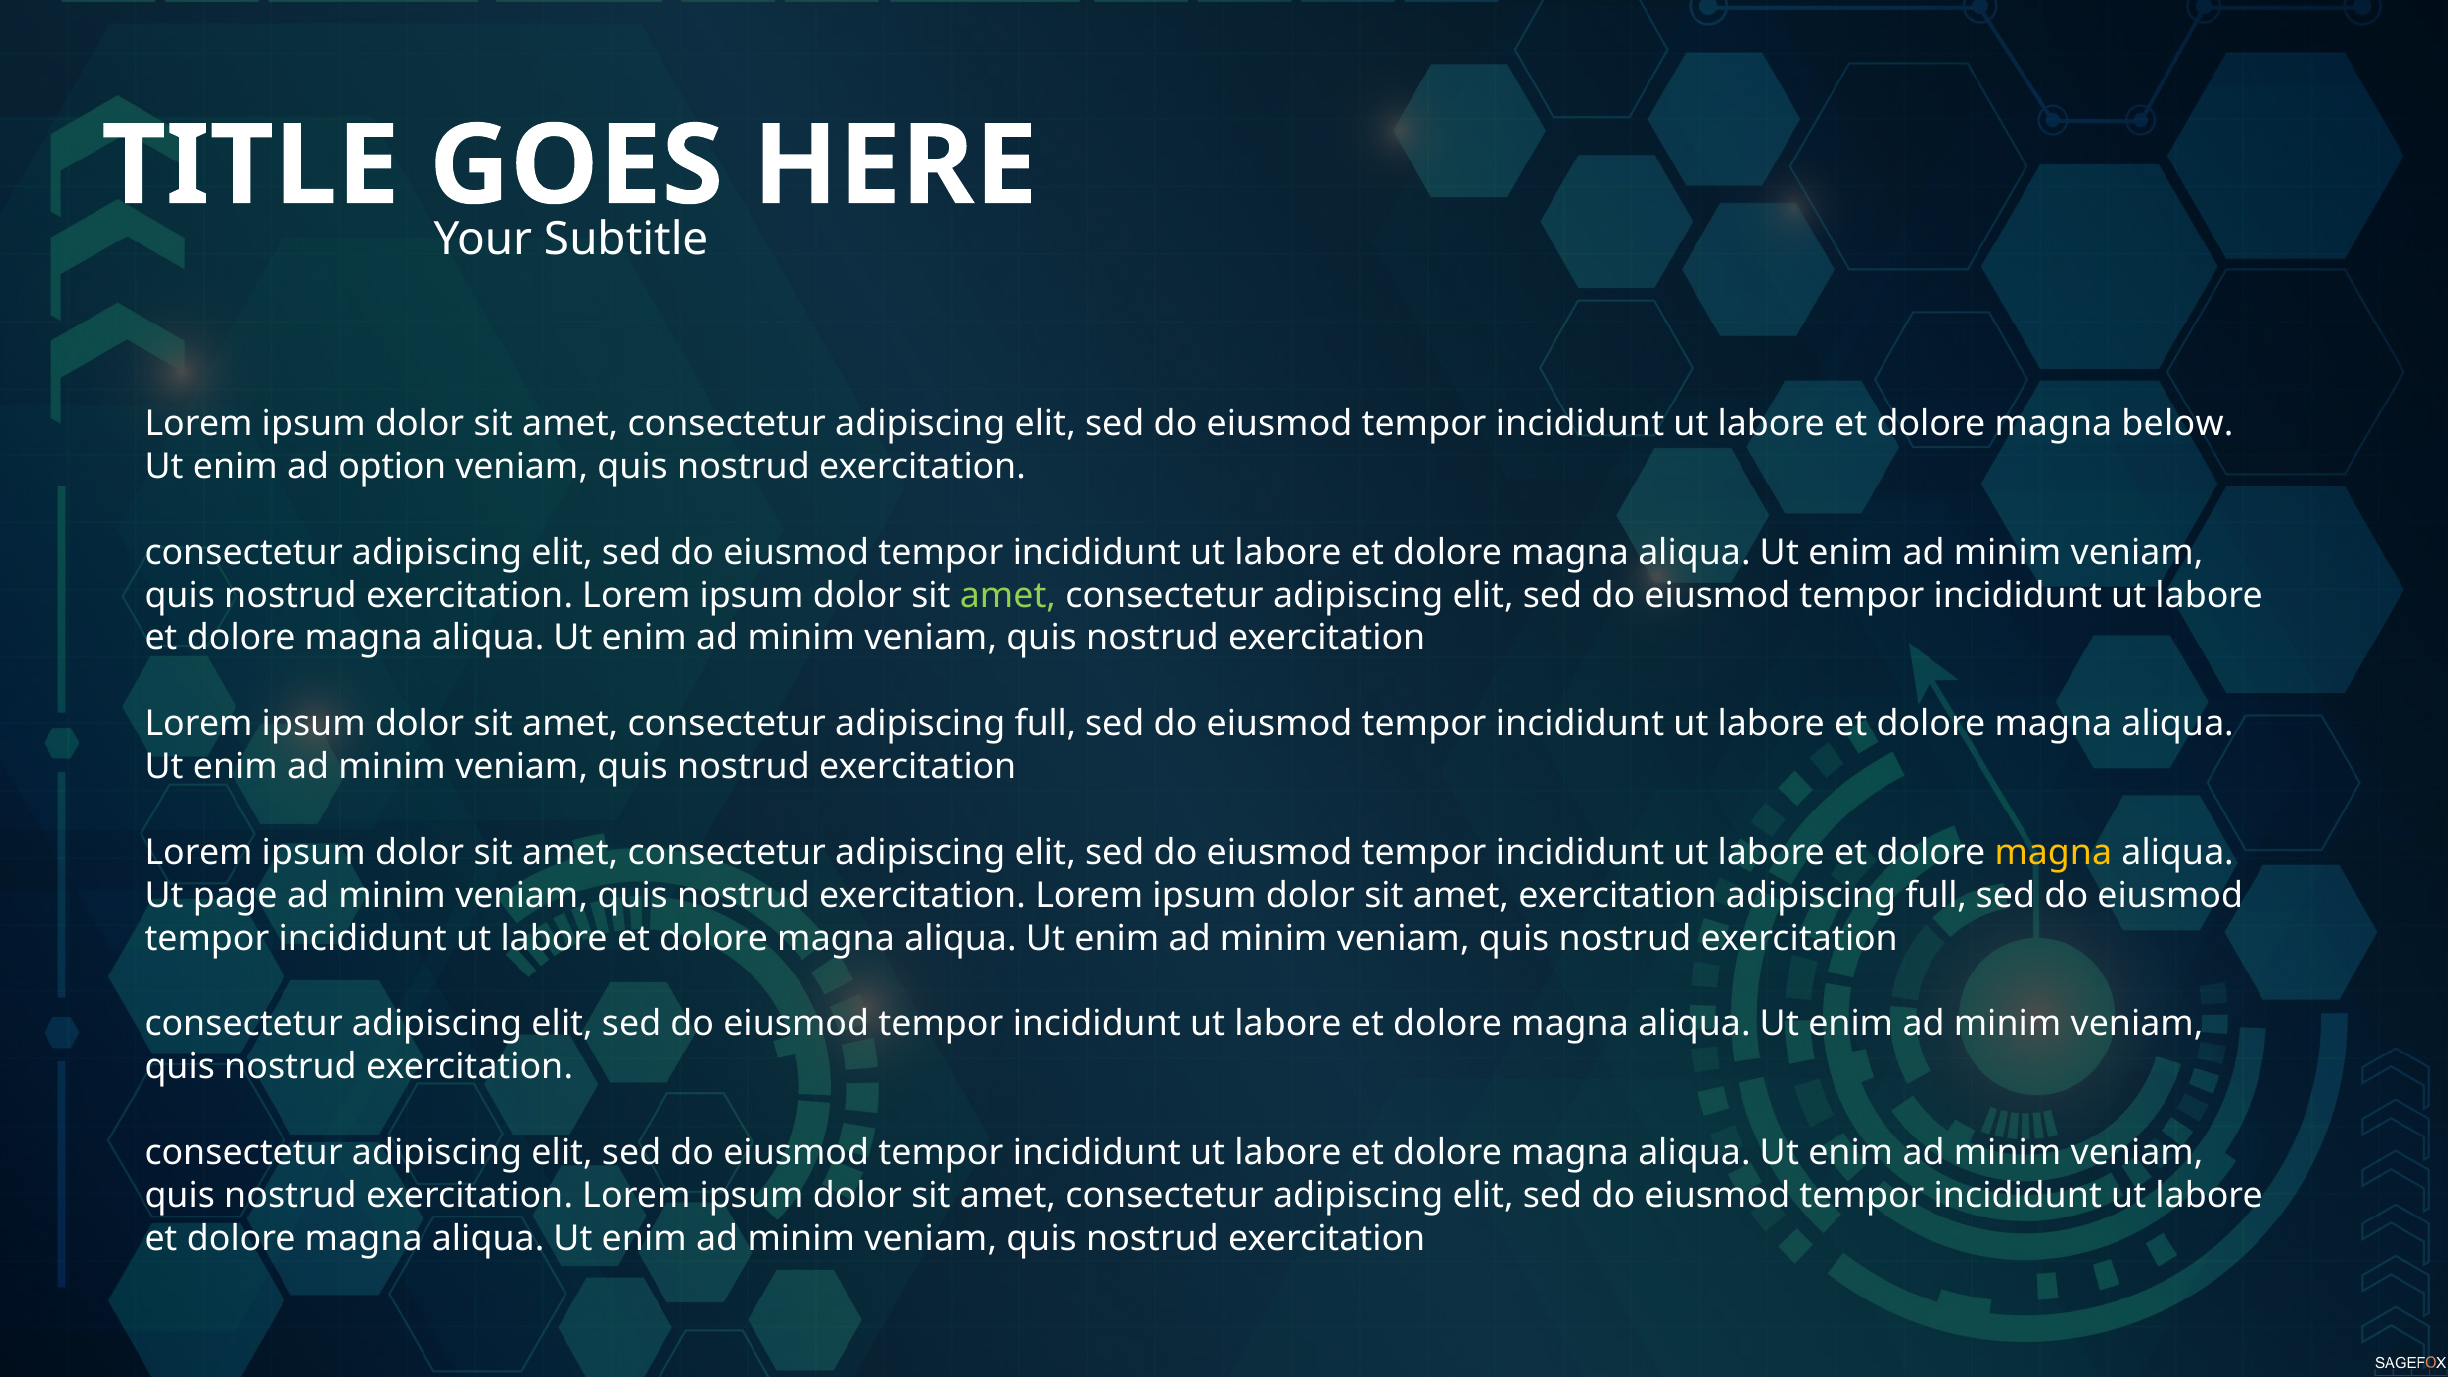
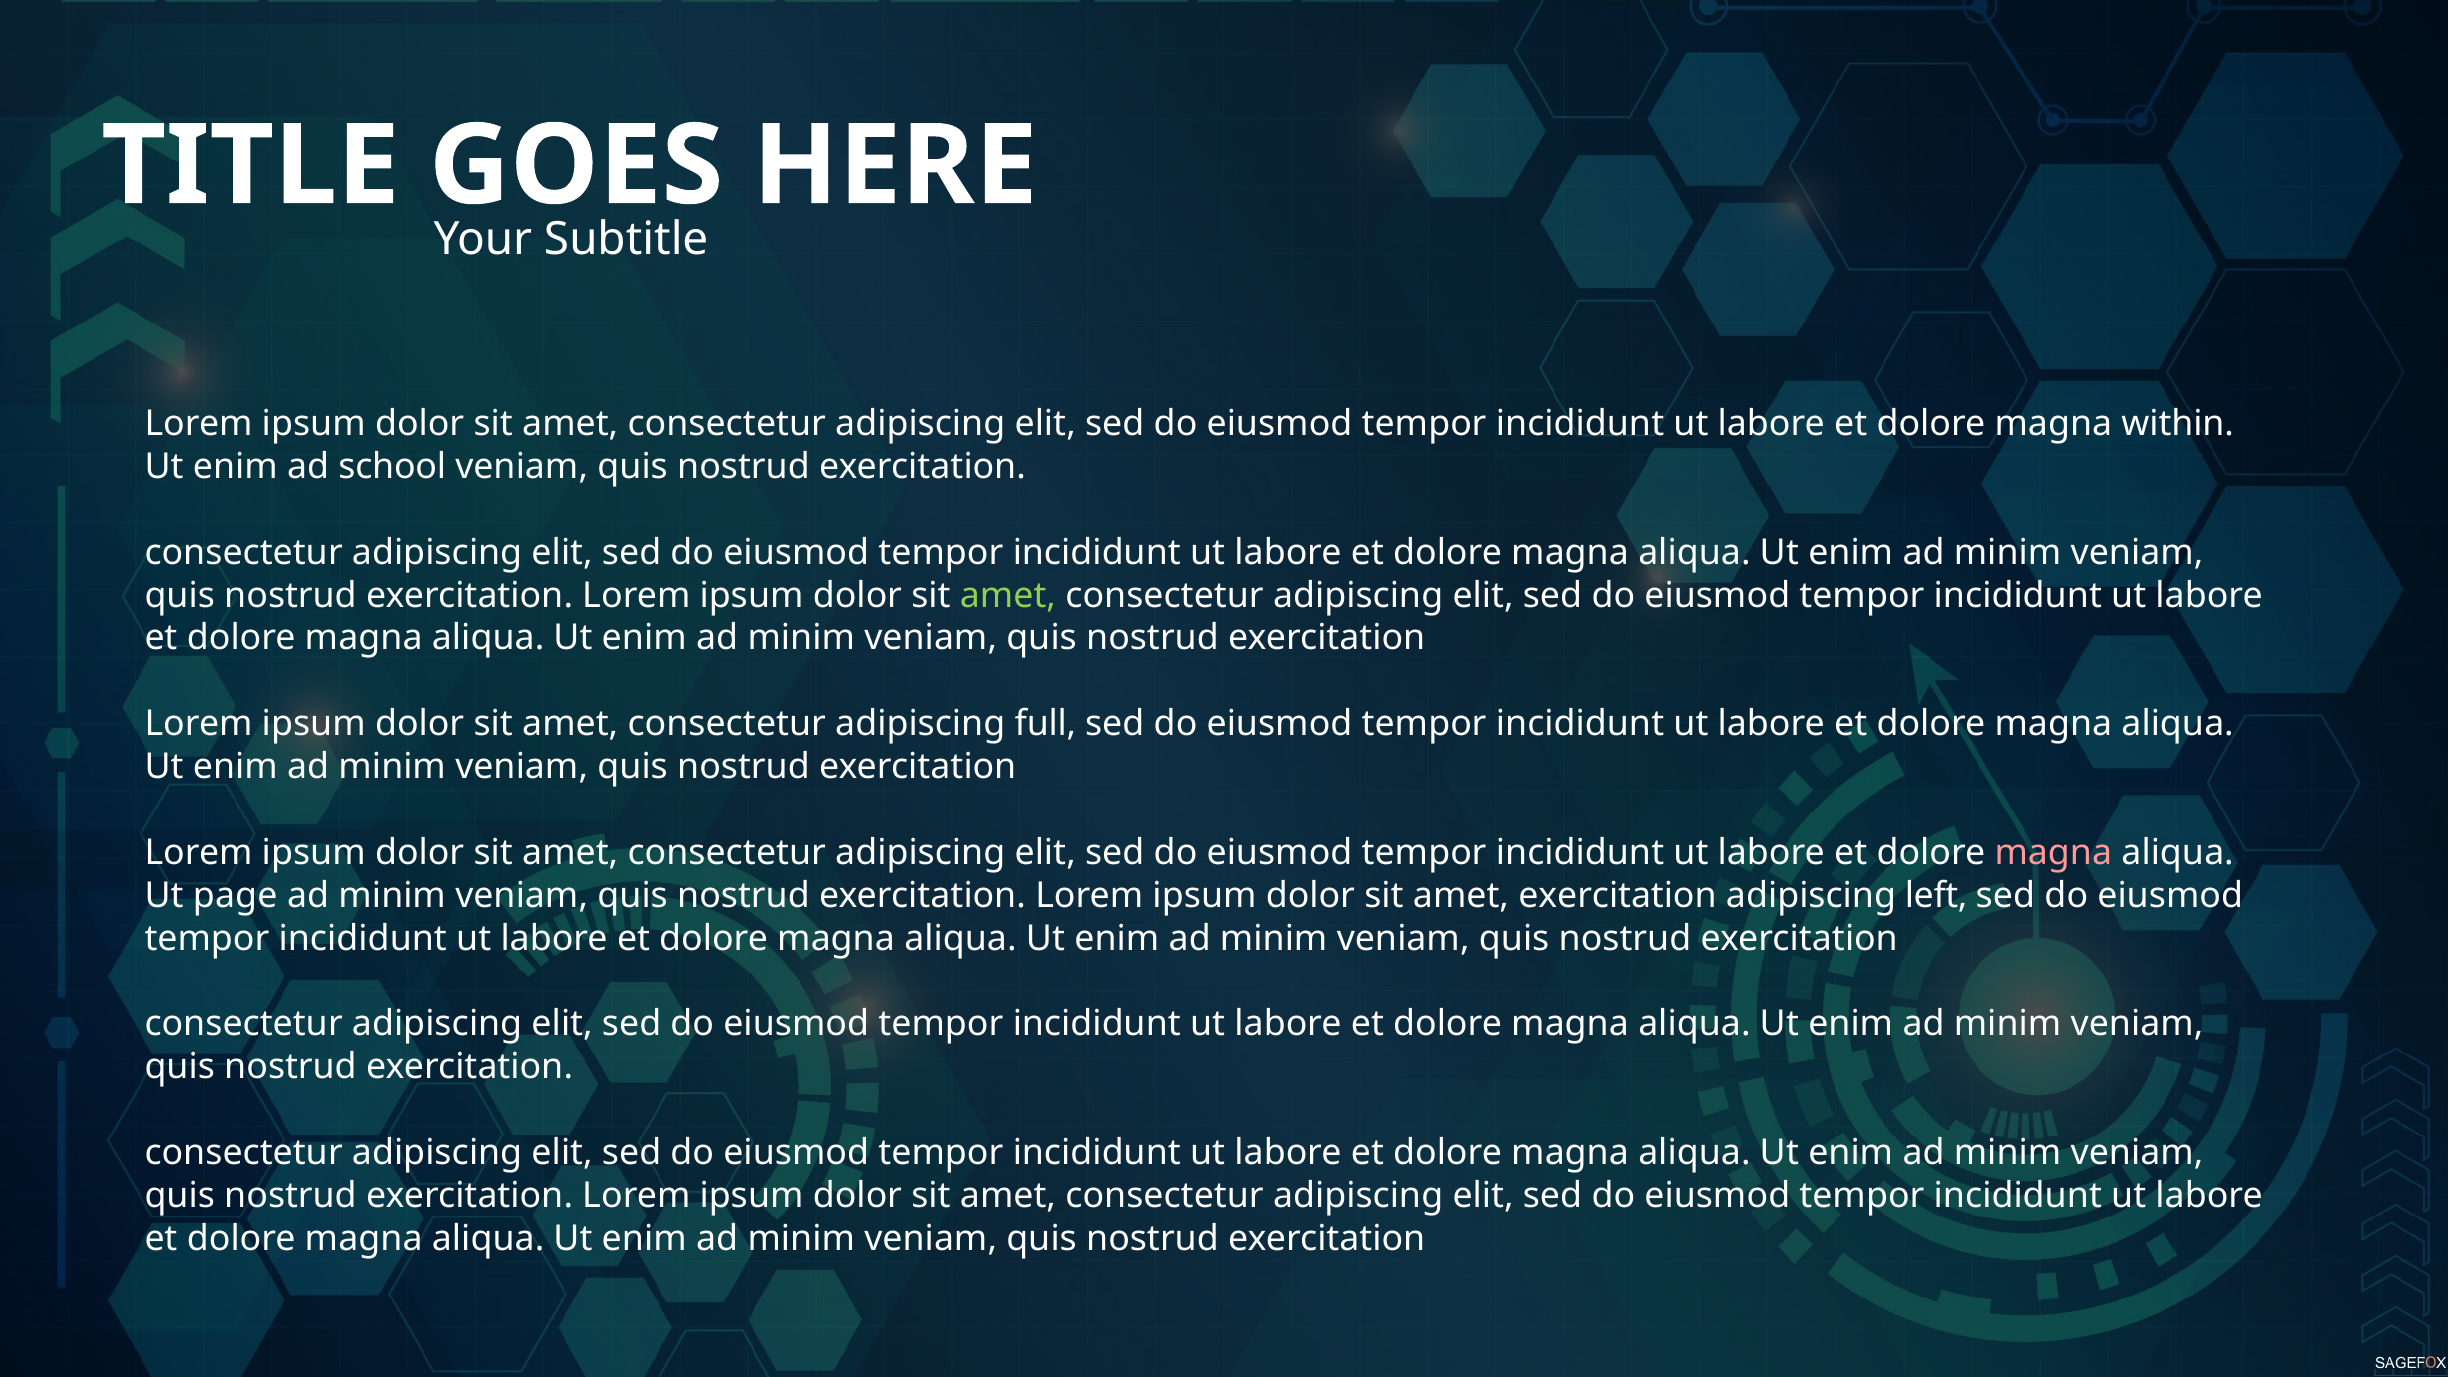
below: below -> within (2178, 424)
option: option -> school (392, 467)
magna colour: yellow -> pink (2053, 853)
full: full -> left (1936, 895)
